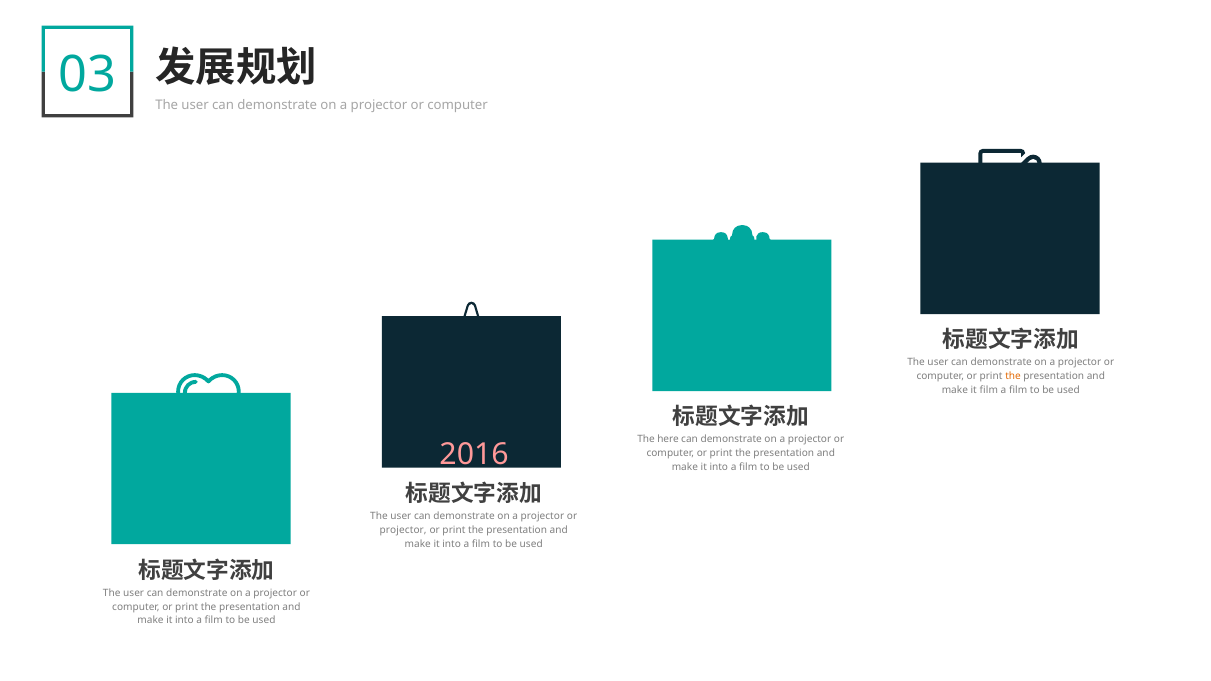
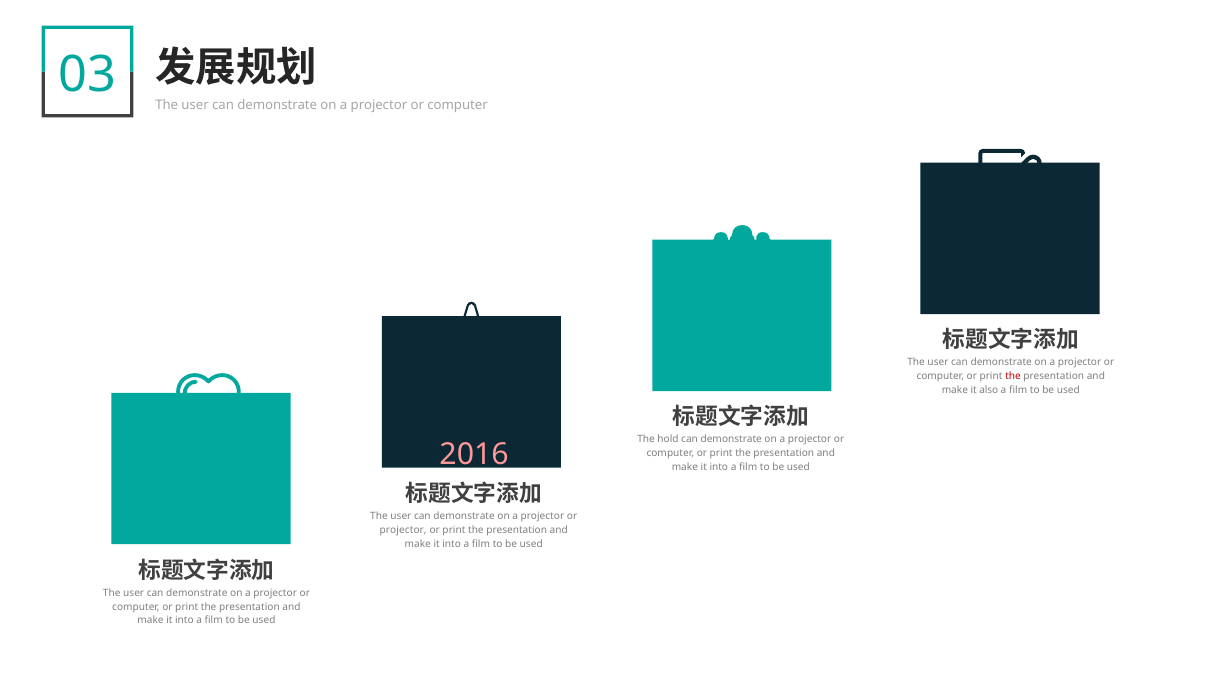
the colour: orange -> red (1013, 376)
it film: film -> also (989, 390)
here: here -> hold (668, 440)
